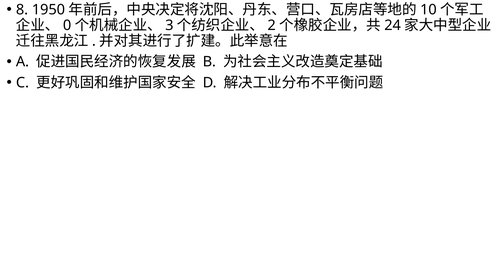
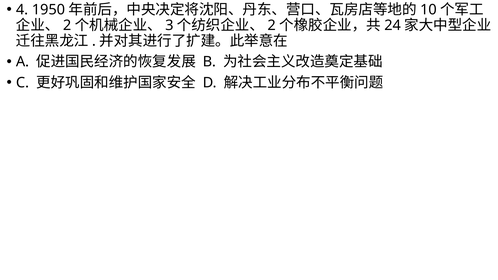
8: 8 -> 4 (22, 10)
0: 0 -> 2 (67, 25)
